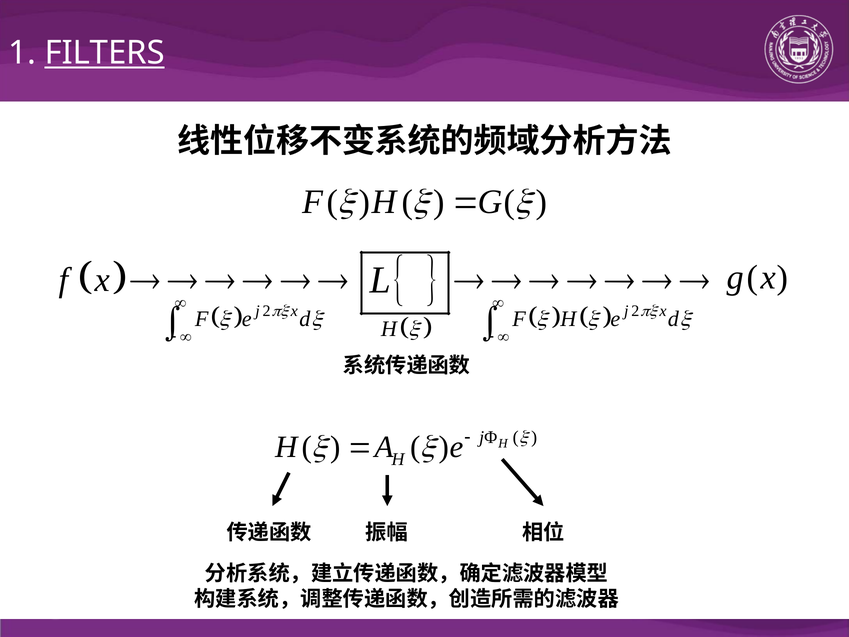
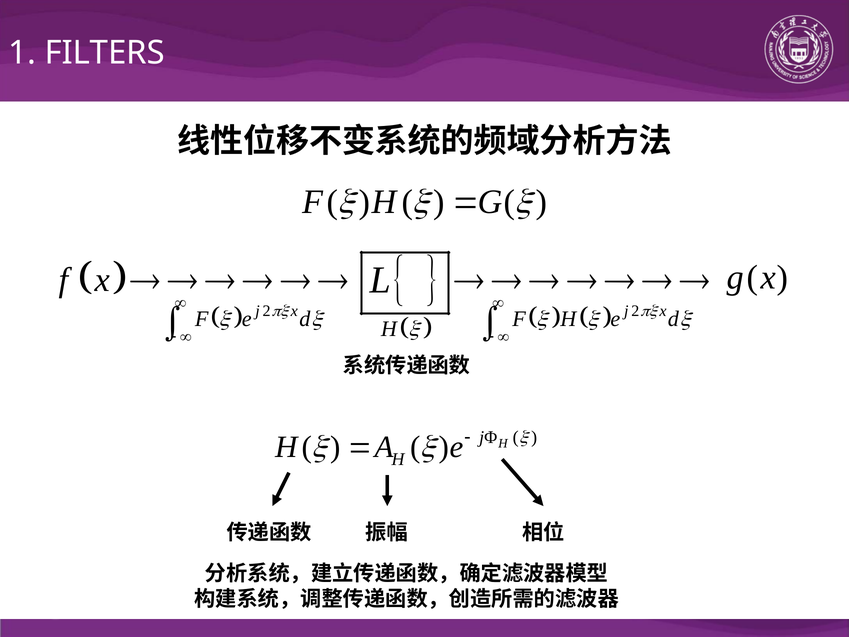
FILTERS underline: present -> none (105, 53)
